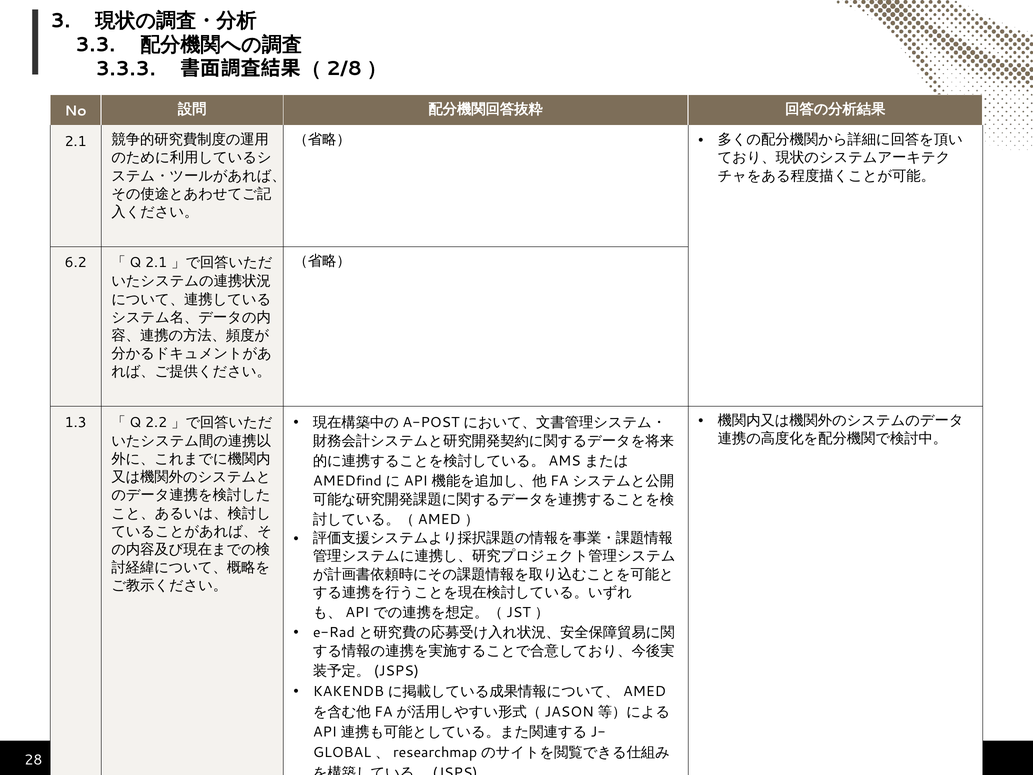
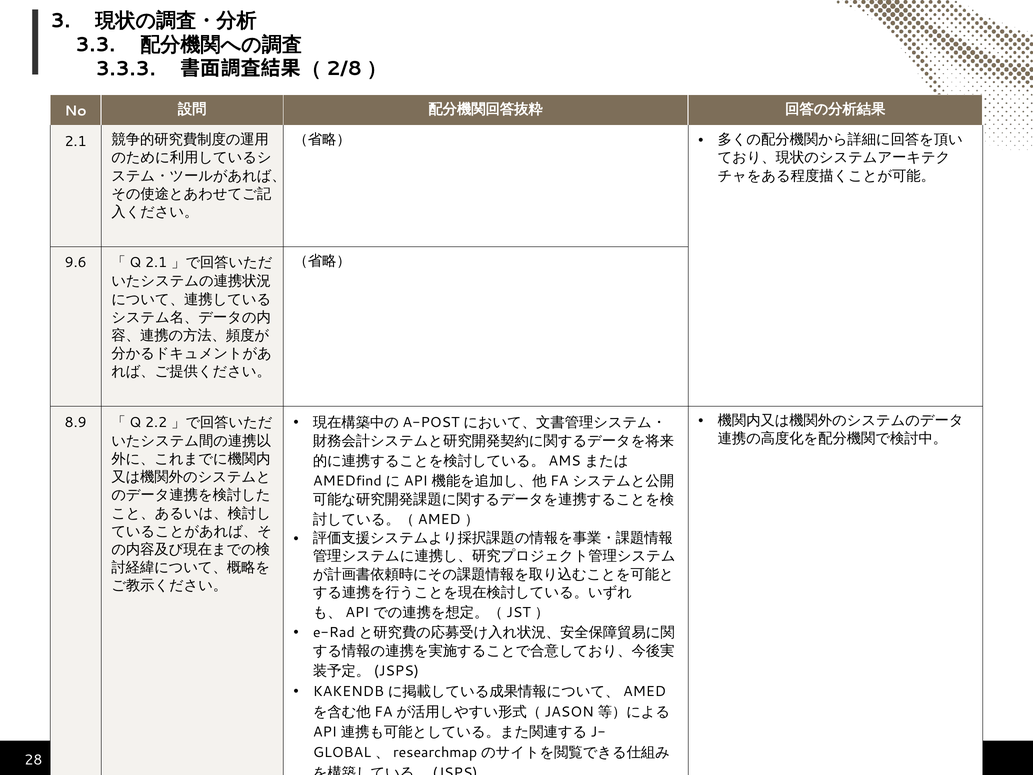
6.2: 6.2 -> 9.6 (76, 263)
1.3: 1.3 -> 8.9 (76, 422)
